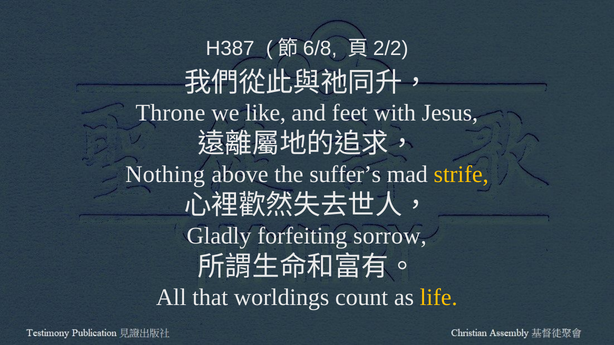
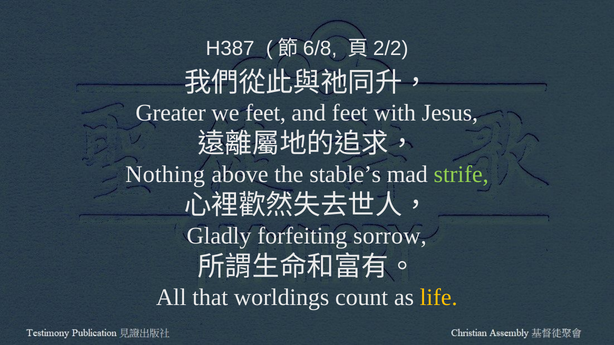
Throne: Throne -> Greater (171, 113)
we like: like -> feet (266, 113)
suffer’s: suffer’s -> stable’s (345, 175)
strife colour: yellow -> light green (461, 175)
